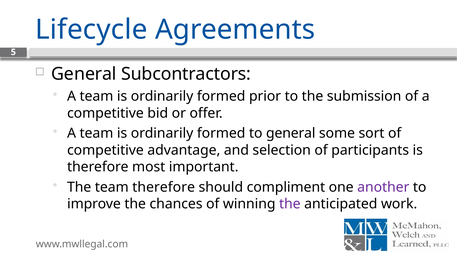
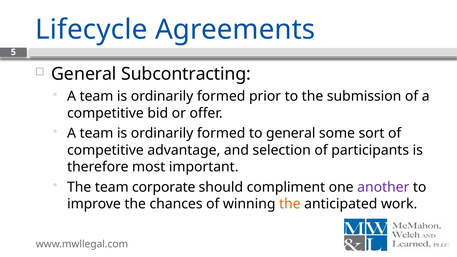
Subcontractors: Subcontractors -> Subcontracting (186, 74)
team therefore: therefore -> corporate (164, 187)
the colour: purple -> orange (290, 204)
